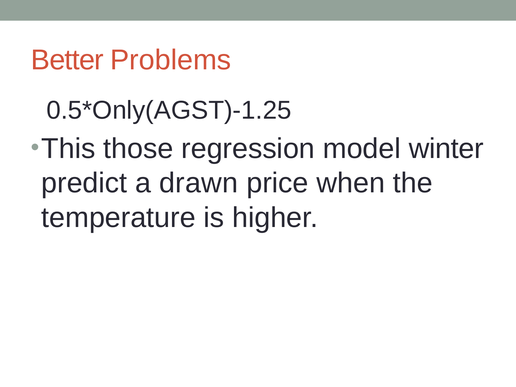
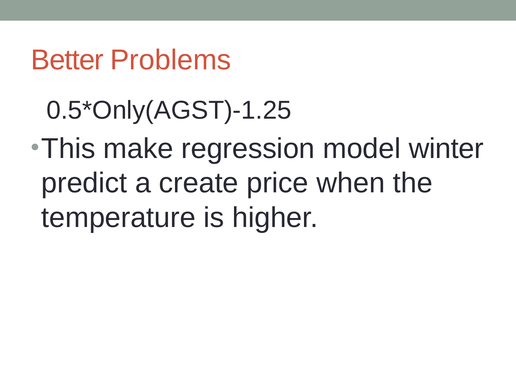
those: those -> make (138, 149)
drawn: drawn -> create (199, 183)
